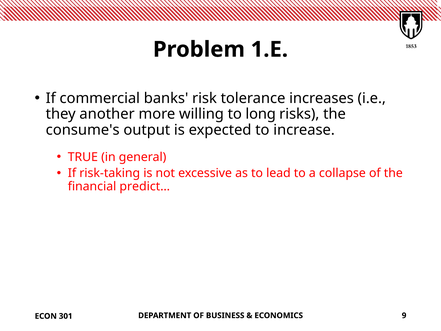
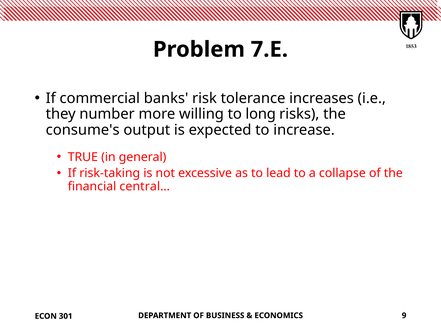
1.E: 1.E -> 7.E (269, 49)
another: another -> number (107, 114)
predict…: predict… -> central… (145, 186)
